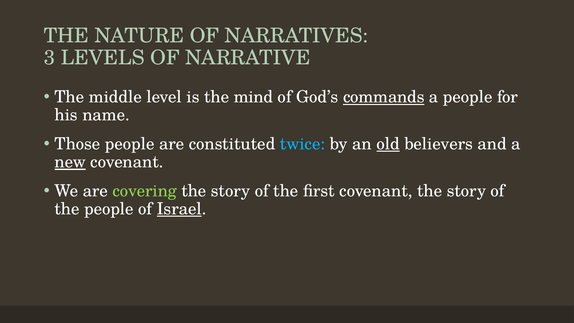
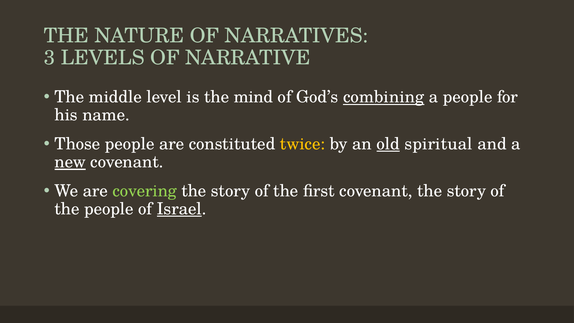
commands: commands -> combining (384, 97)
twice colour: light blue -> yellow (302, 144)
believers: believers -> spiritual (439, 144)
